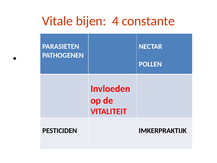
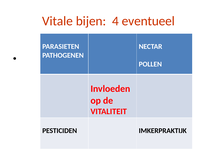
constante: constante -> eventueel (148, 21)
